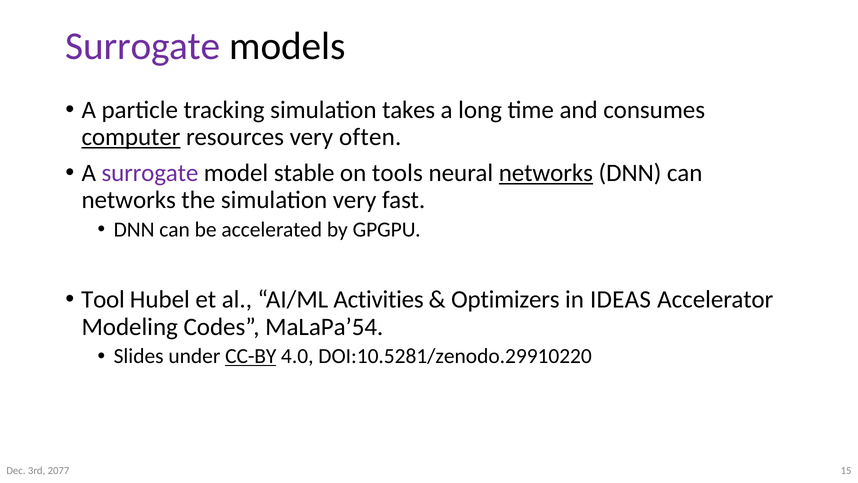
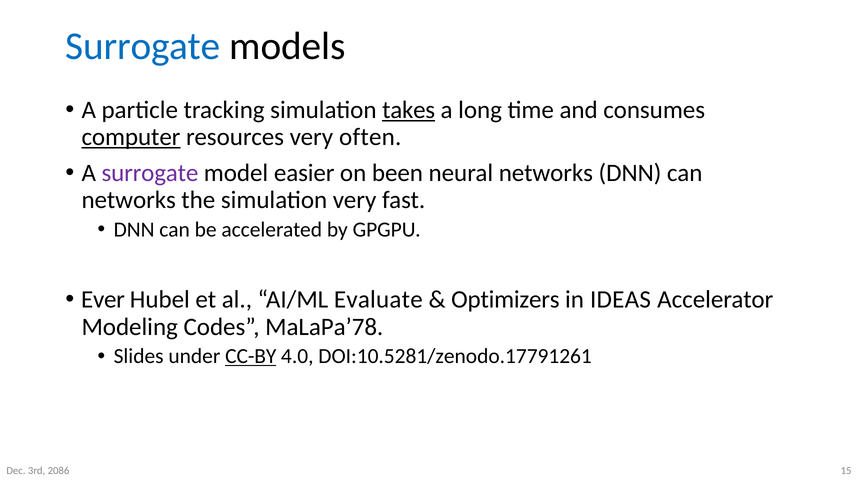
Surrogate colour: purple -> blue (143, 46)
takes underline: none -> present (409, 110)
stable: stable -> easier (304, 173)
tools: tools -> been (397, 173)
networks underline: present -> none (546, 173)
Tool: Tool -> Ever (103, 299)
Activities: Activities -> Evaluate (378, 299)
MaLaPa’54: MaLaPa’54 -> MaLaPa’78 (324, 327)
DOI:10.5281/zenodo.29910220: DOI:10.5281/zenodo.29910220 -> DOI:10.5281/zenodo.17791261 (455, 356)
2077: 2077 -> 2086 (58, 470)
